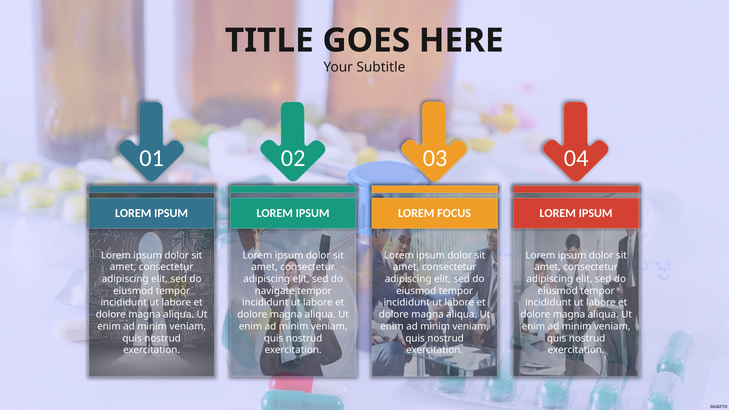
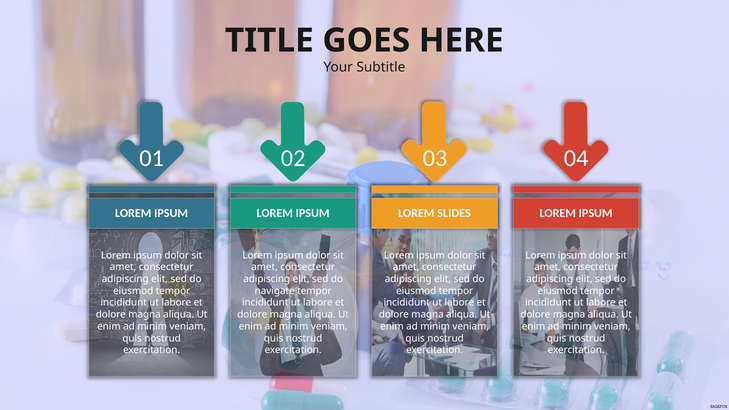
FOCUS: FOCUS -> SLIDES (454, 213)
